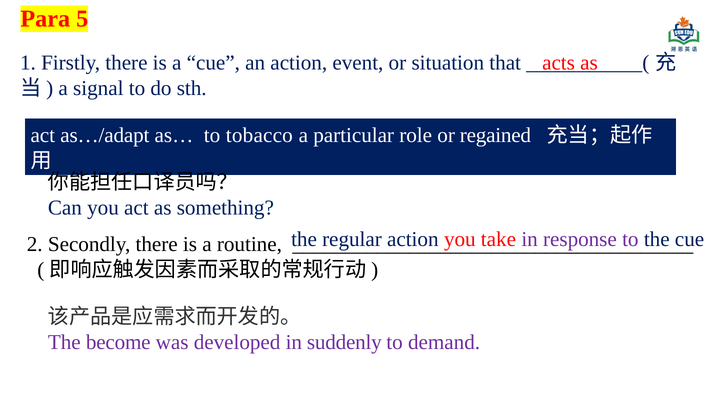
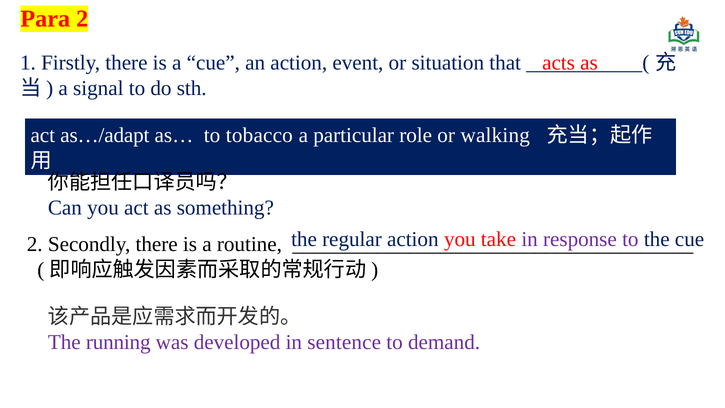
Para 5: 5 -> 2 (82, 19)
regained: regained -> walking (495, 135)
become: become -> running (118, 342)
suddenly: suddenly -> sentence (344, 342)
